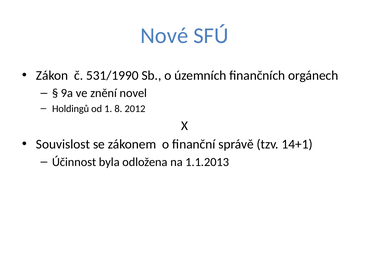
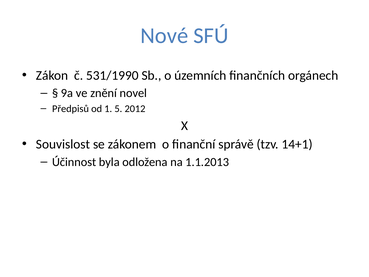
Holdingů: Holdingů -> Předpisů (71, 109)
8: 8 -> 5 (118, 109)
